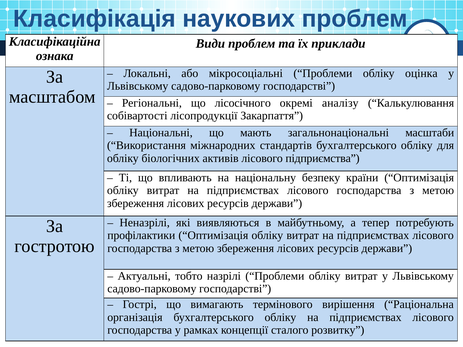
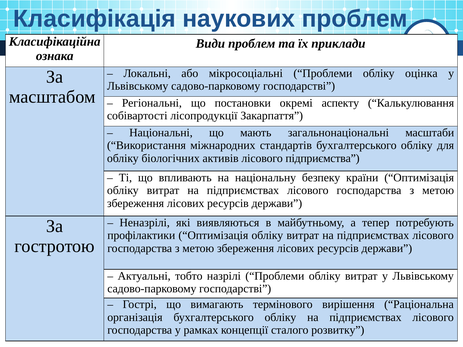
лісосічного: лісосічного -> постановки (243, 103)
аналізу: аналізу -> аспекту (340, 103)
